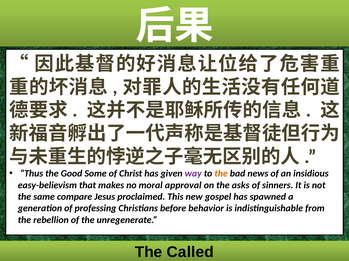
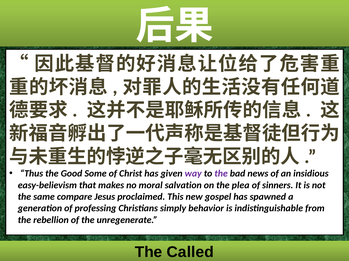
the colour: orange -> purple (221, 174)
approval: approval -> salvation (183, 186)
asks: asks -> plea (241, 186)
before: before -> simply (173, 209)
